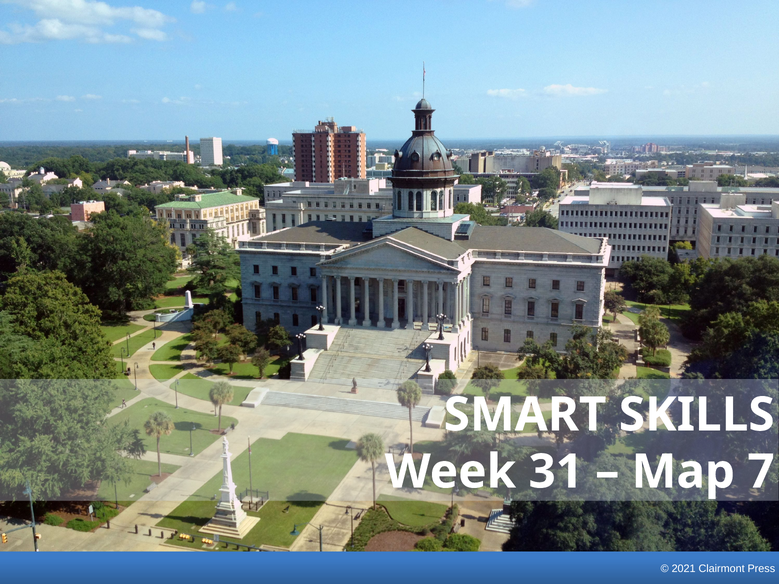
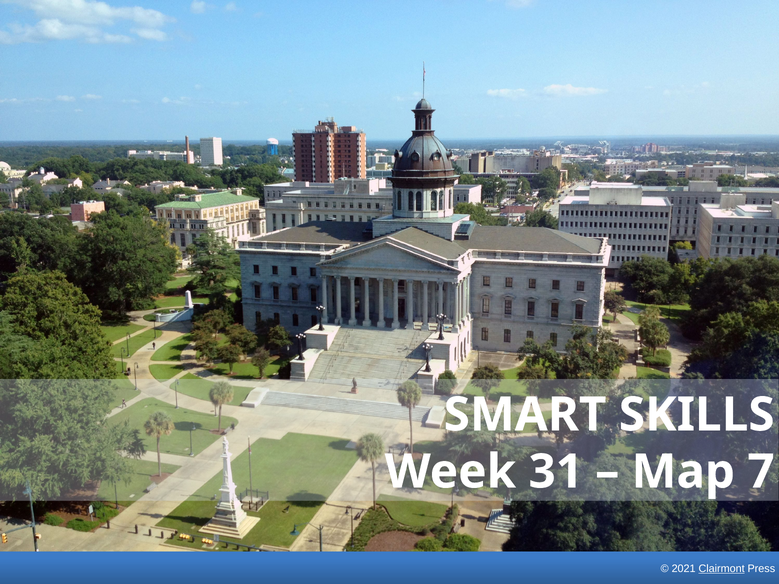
Clairmont underline: none -> present (722, 569)
